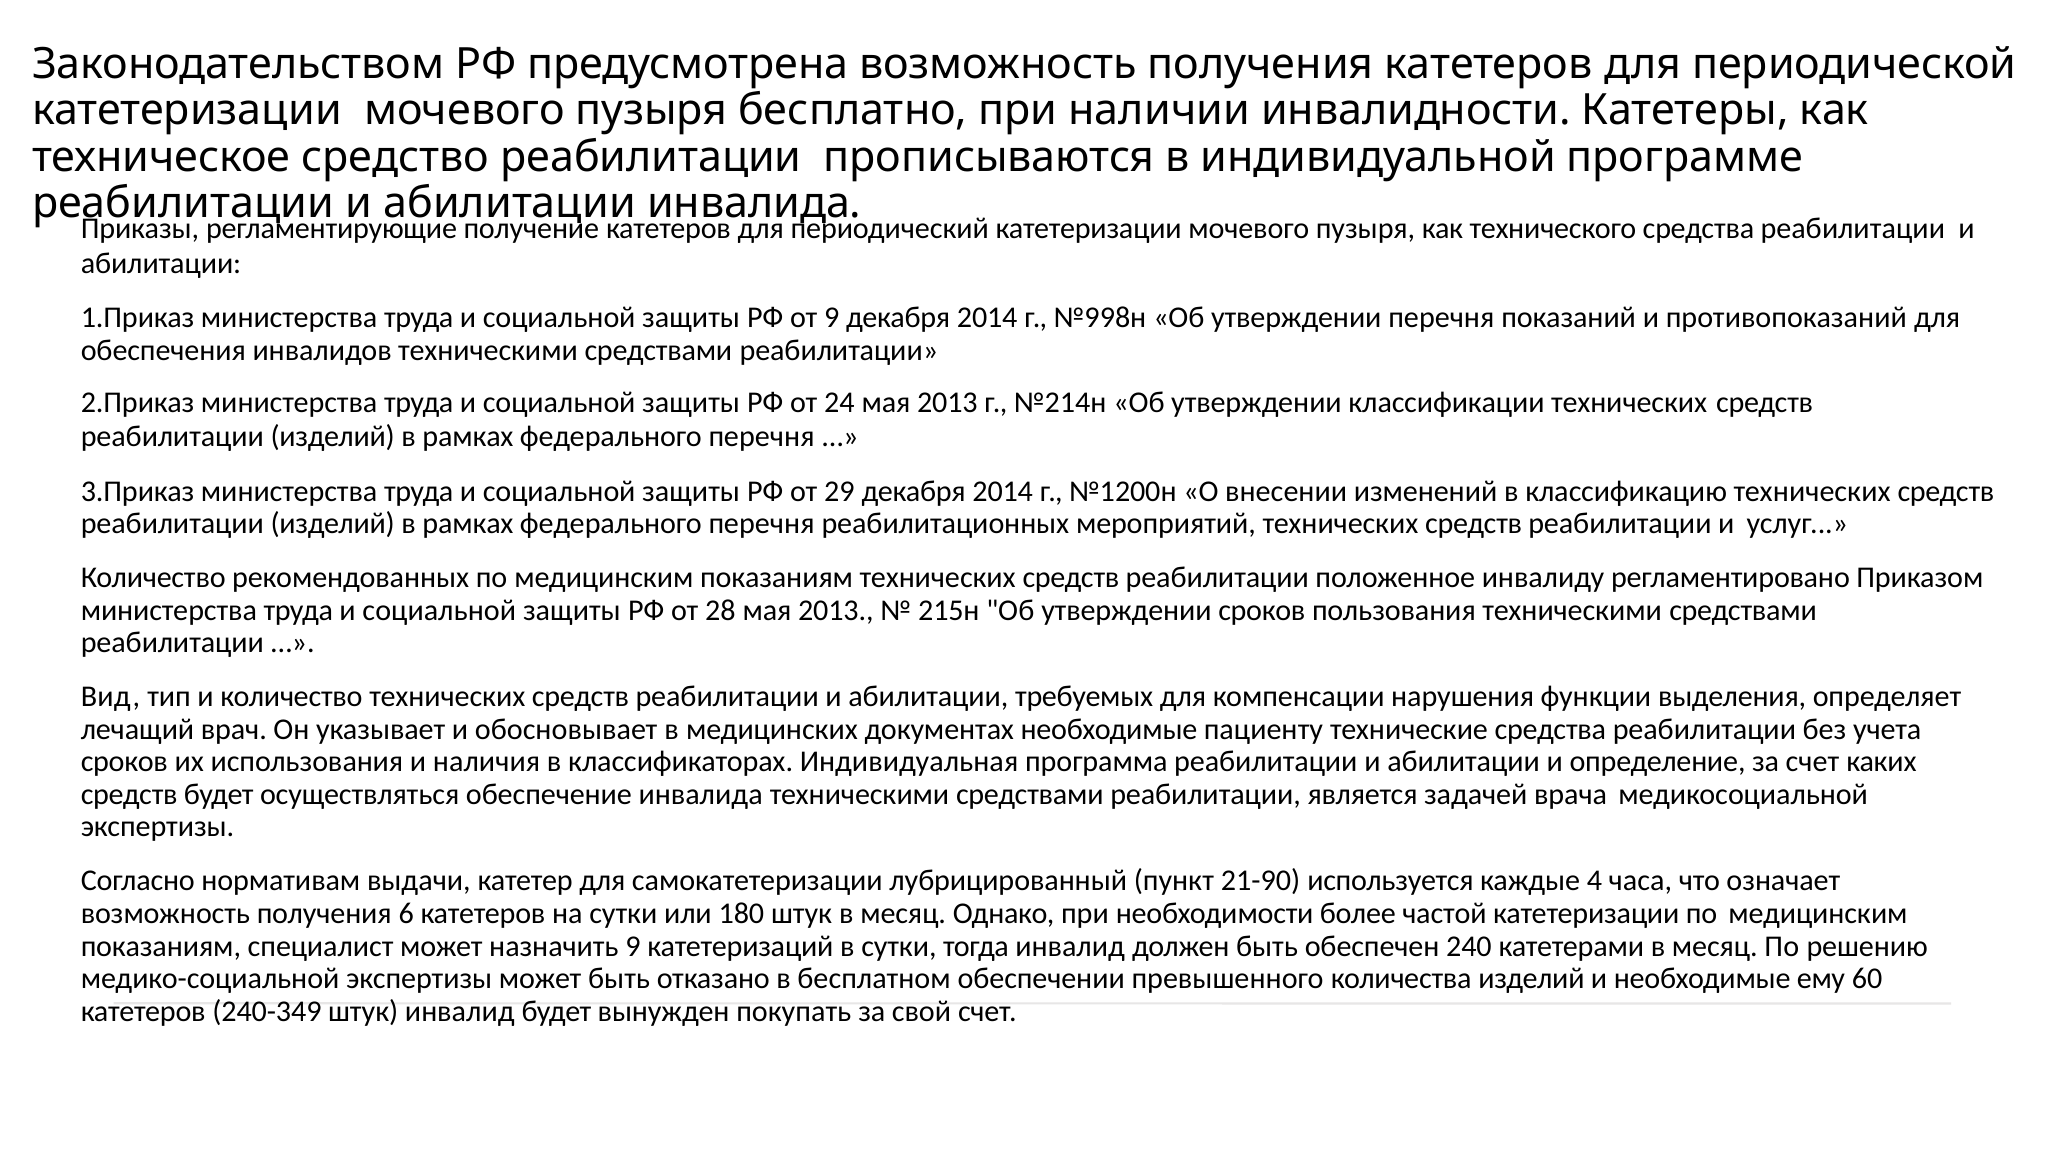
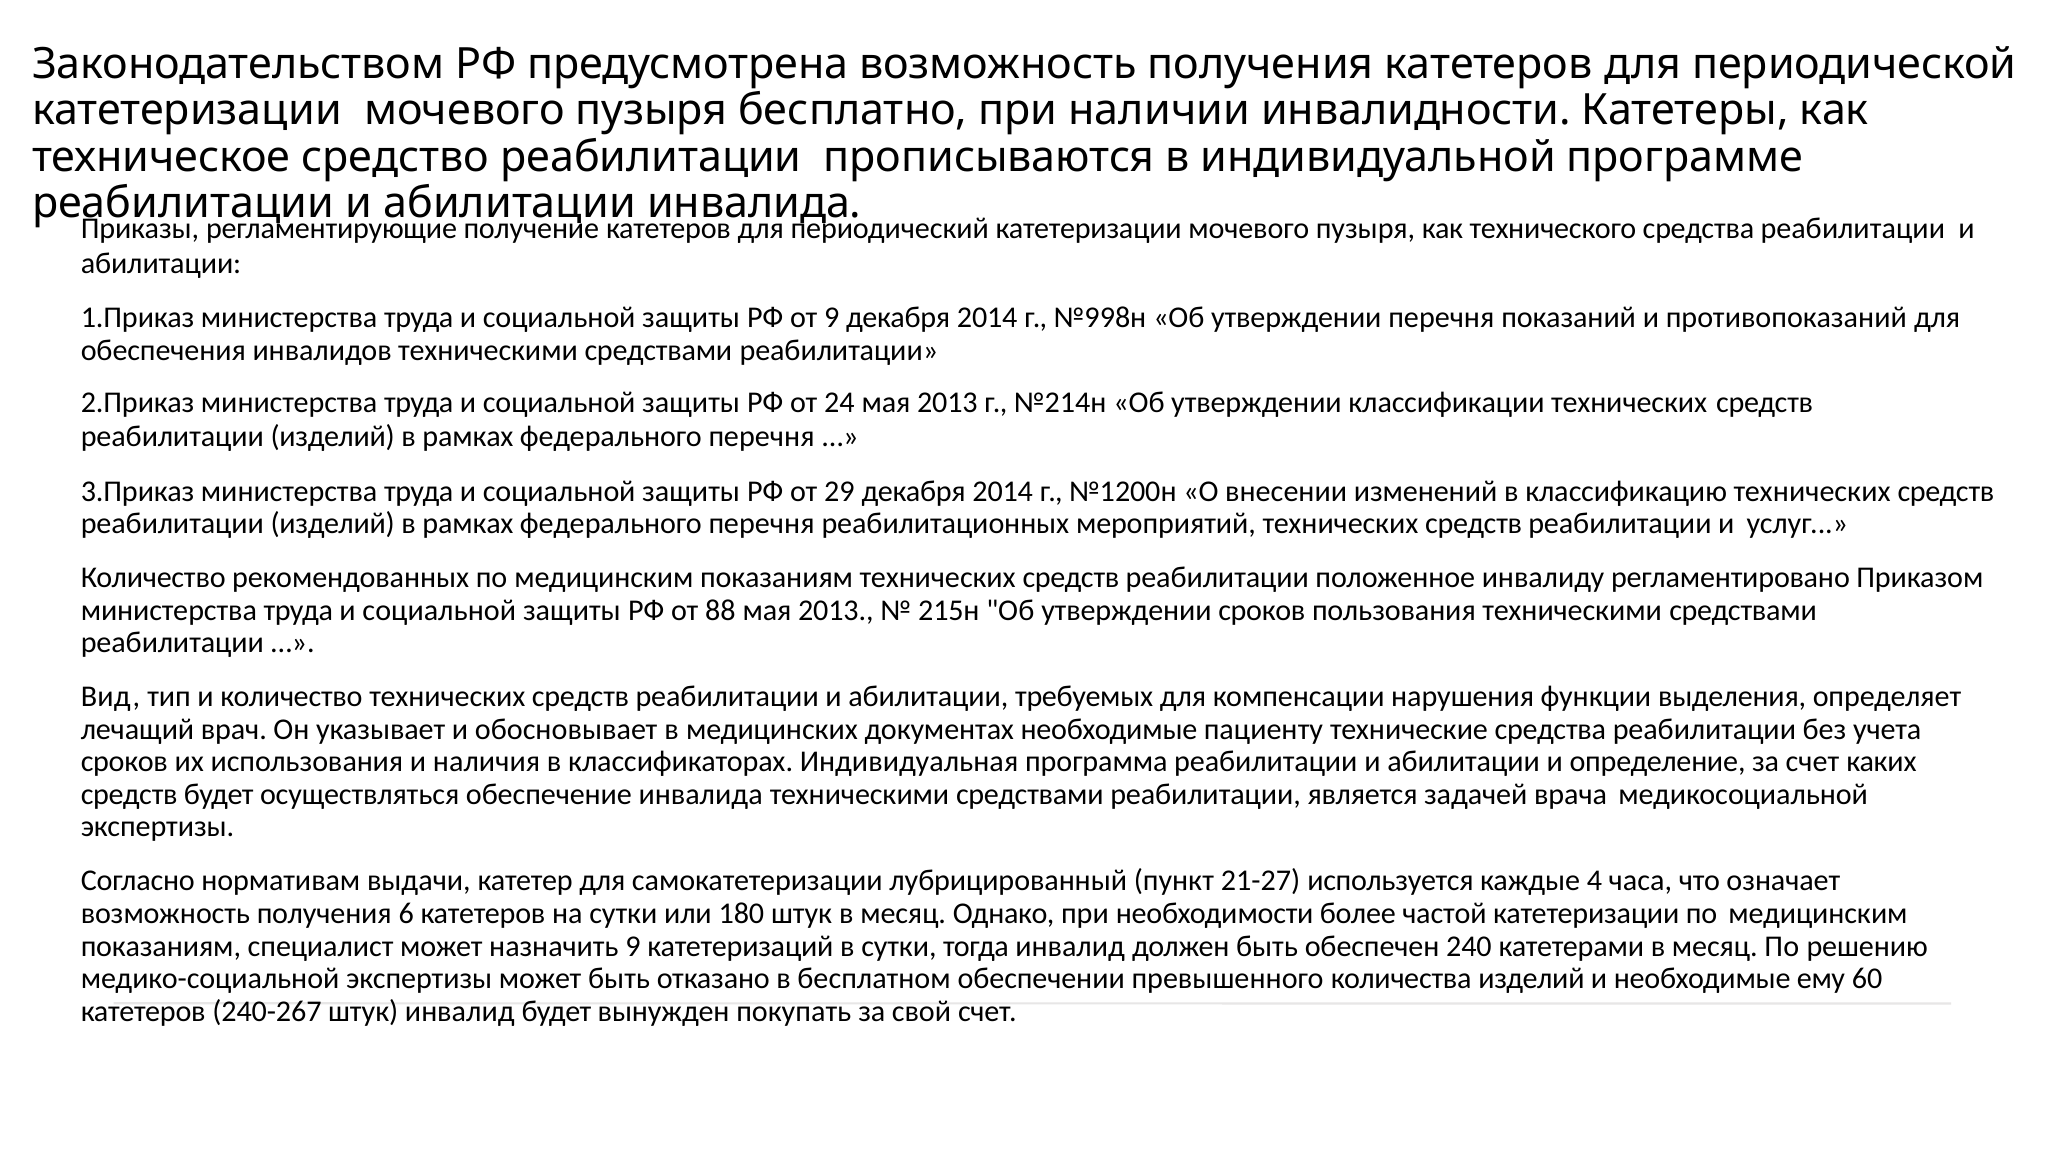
28: 28 -> 88 (720, 610)
21-90: 21-90 -> 21-27 (1260, 881)
240-349: 240-349 -> 240-267 (267, 1011)
